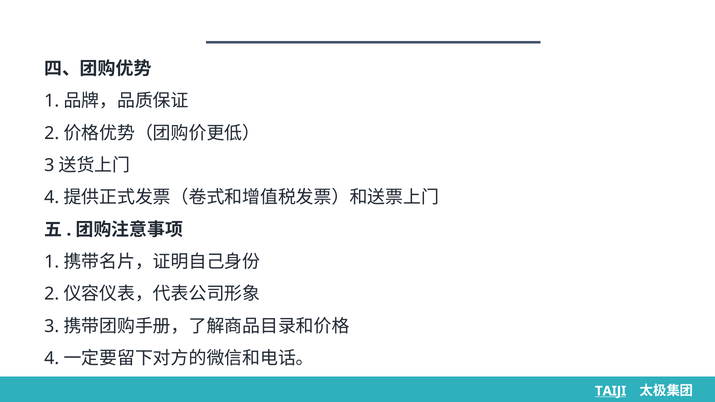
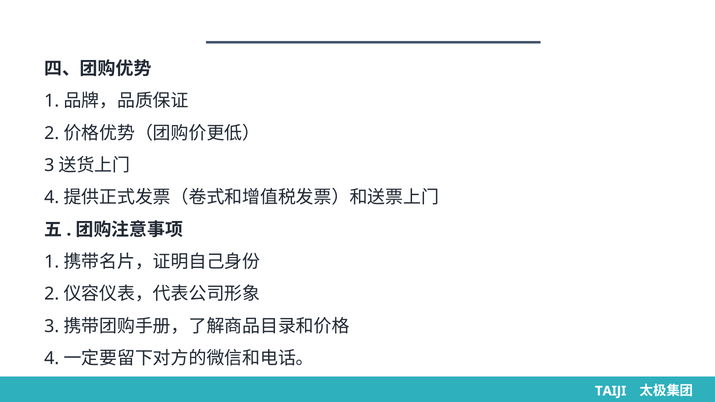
TAIJI underline: present -> none (611, 391)
